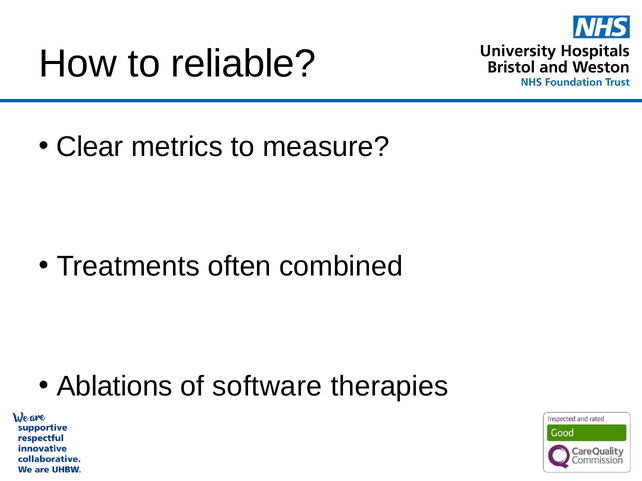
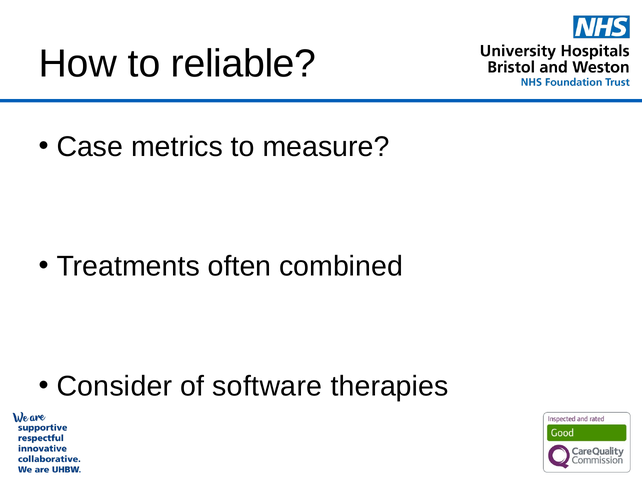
Clear: Clear -> Case (90, 147)
Ablations: Ablations -> Consider (114, 387)
